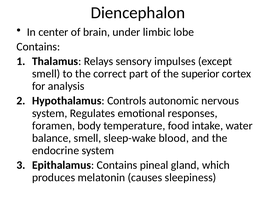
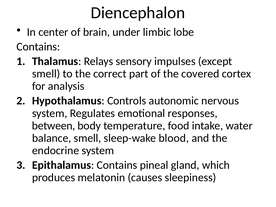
superior: superior -> covered (200, 74)
foramen: foramen -> between (54, 126)
